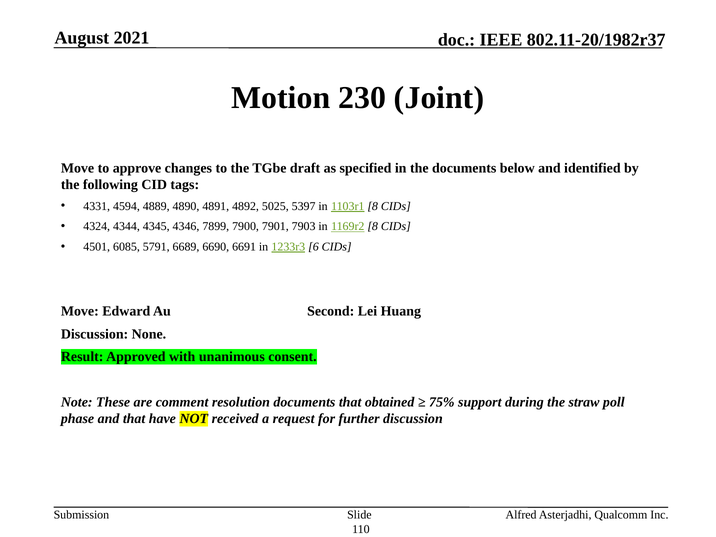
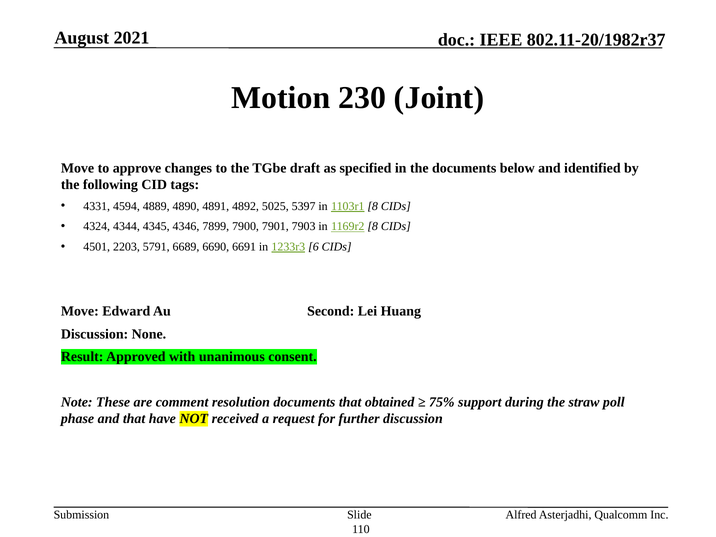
6085: 6085 -> 2203 (126, 247)
